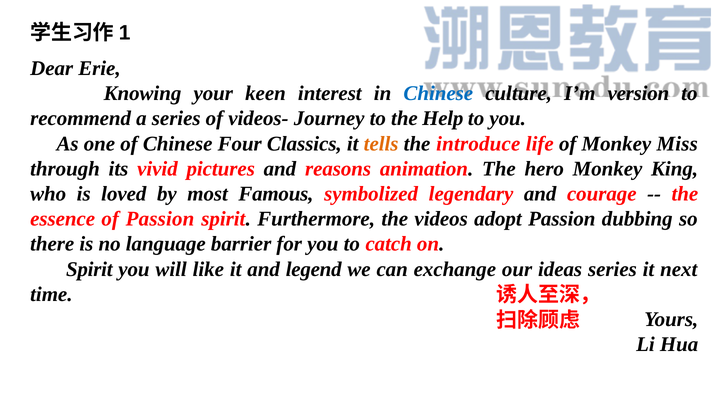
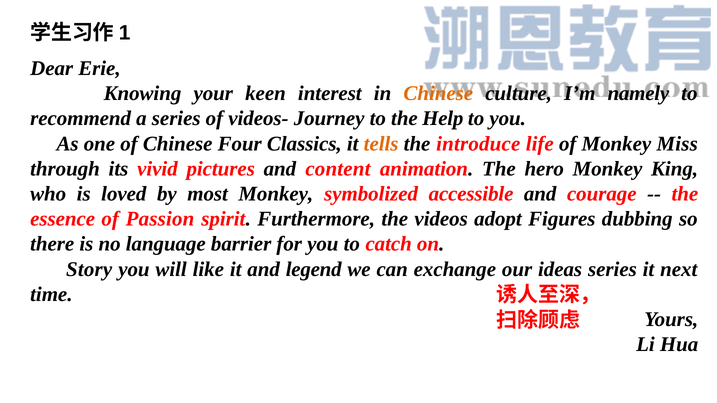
Chinese colour: blue -> orange (438, 94)
version: version -> namely (638, 94)
reasons: reasons -> content (338, 169)
most Famous: Famous -> Monkey (276, 194)
legendary: legendary -> accessible (471, 194)
adopt Passion: Passion -> Figures (562, 219)
Spirit: Spirit -> Story (89, 269)
